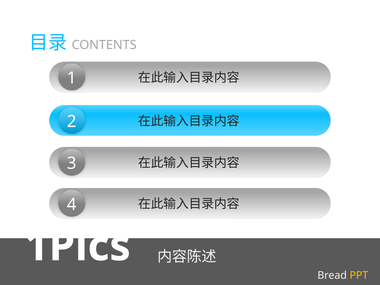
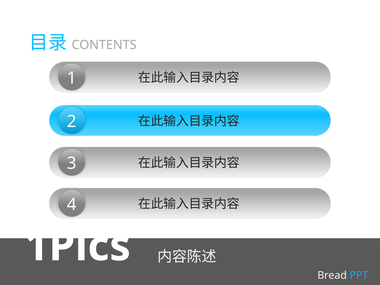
PPT colour: yellow -> light blue (359, 275)
